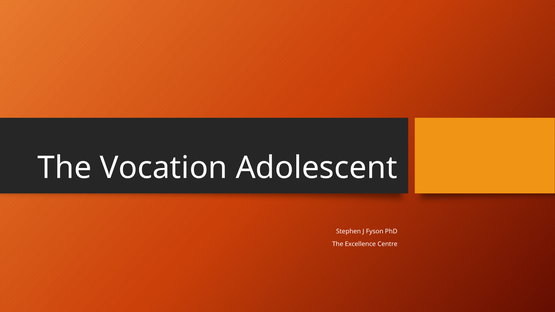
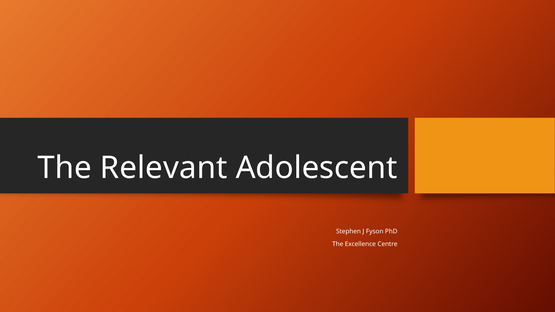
Vocation: Vocation -> Relevant (164, 168)
